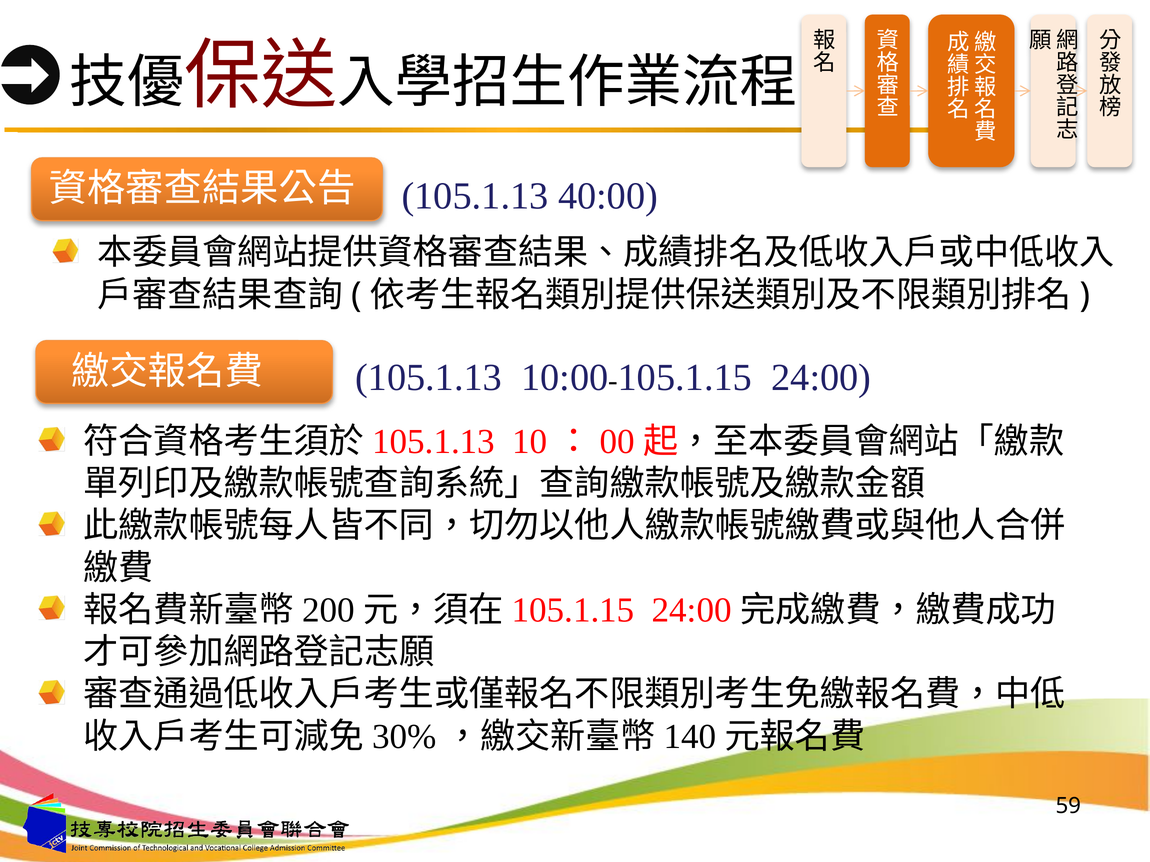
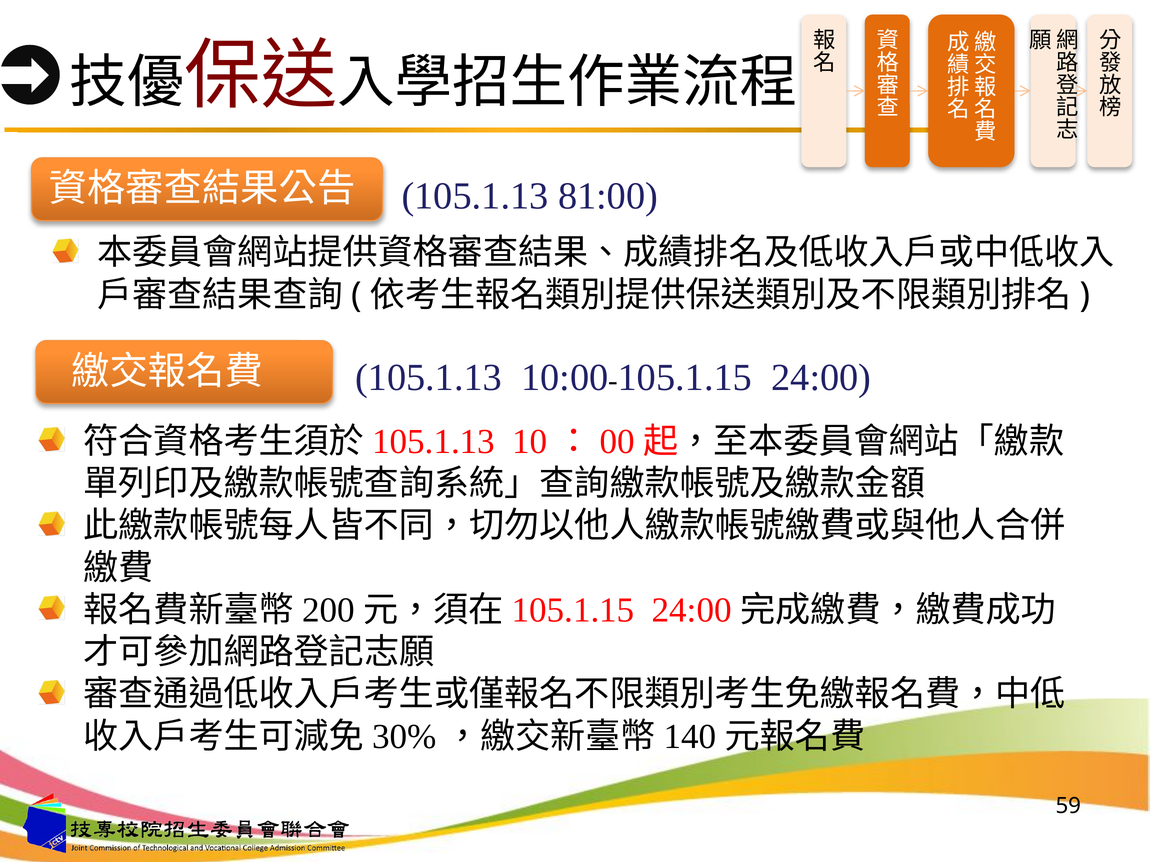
40:00: 40:00 -> 81:00 (608, 196)
